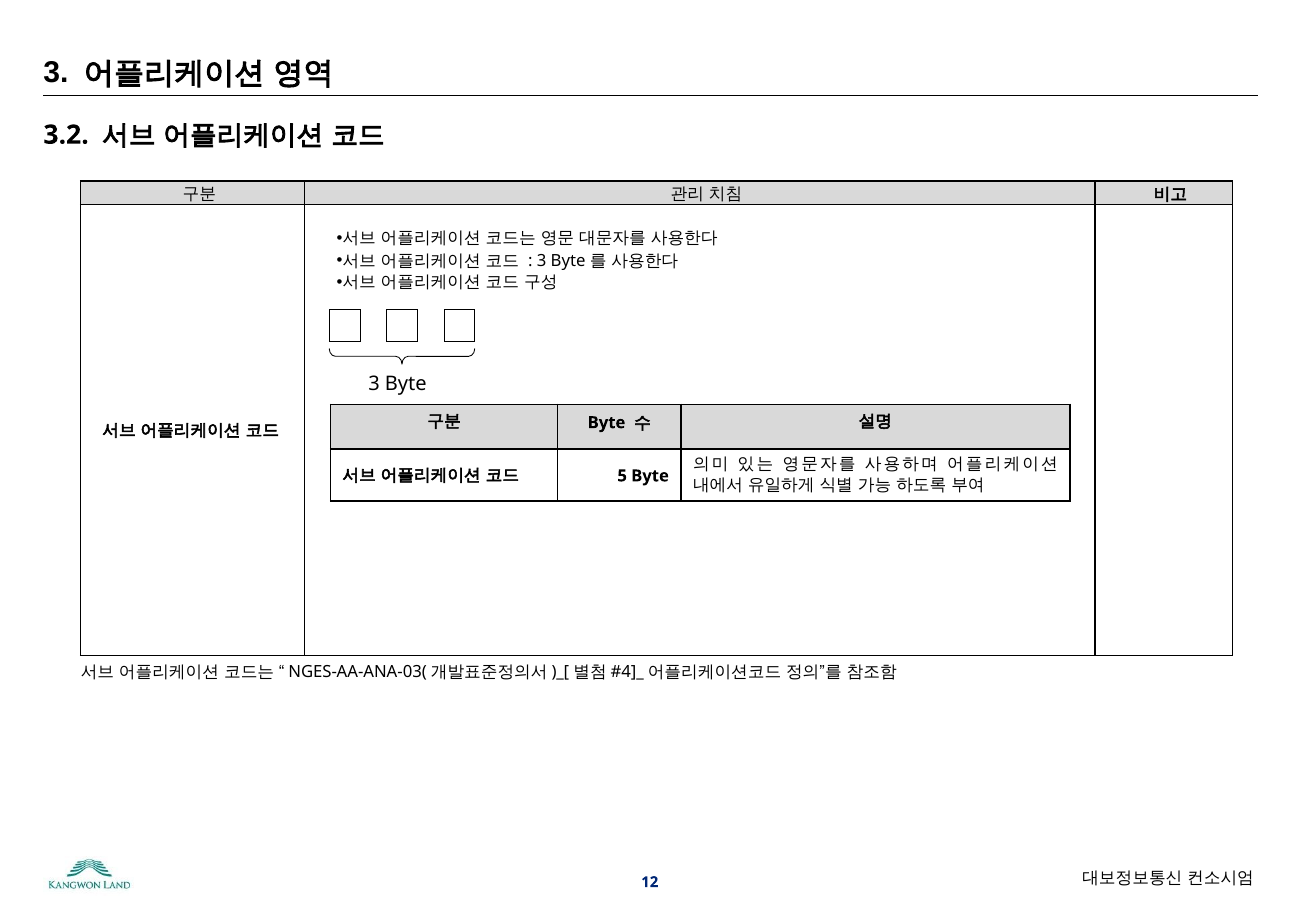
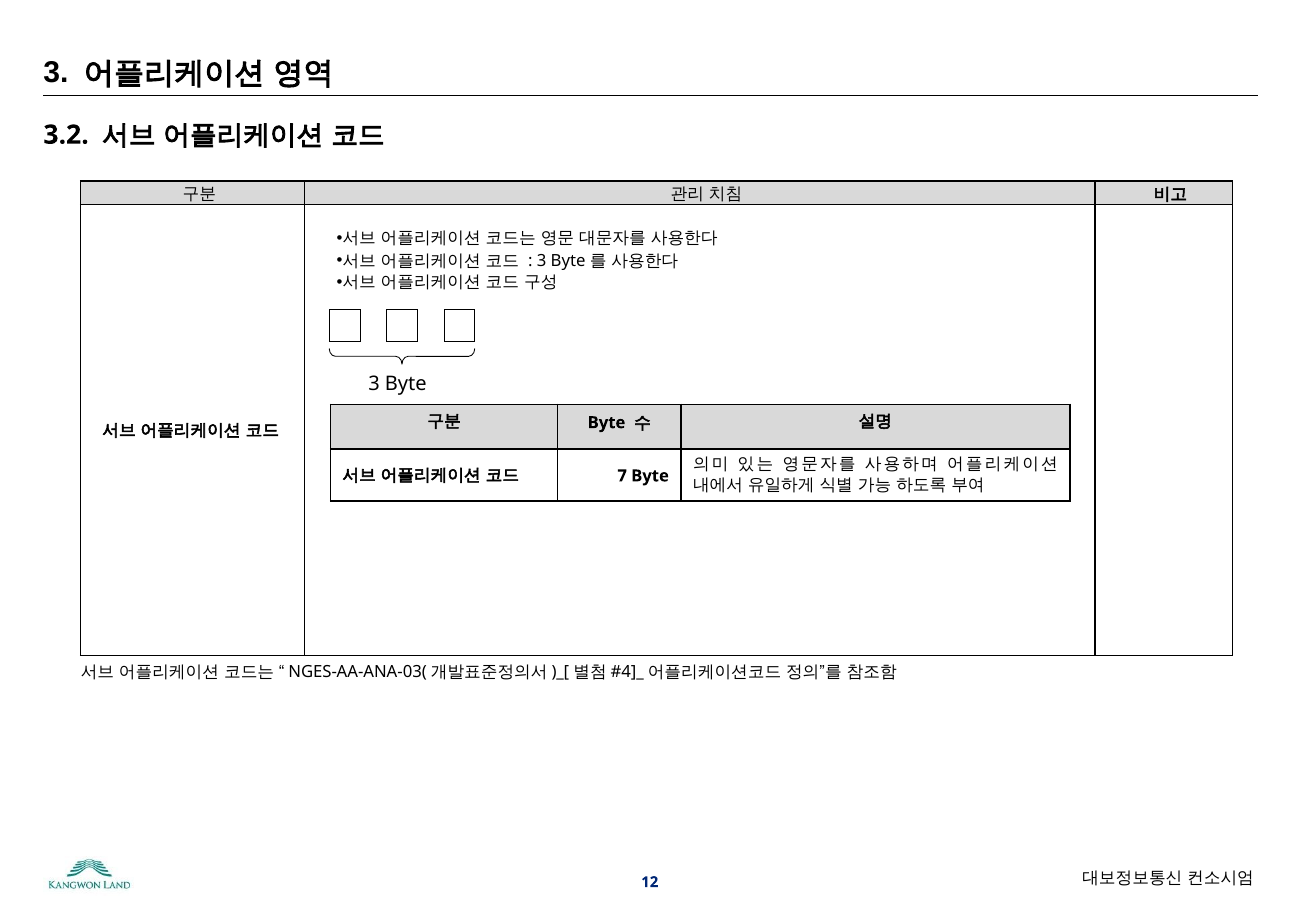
5: 5 -> 7 (622, 476)
